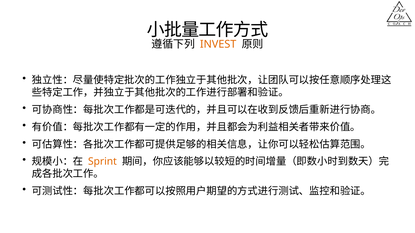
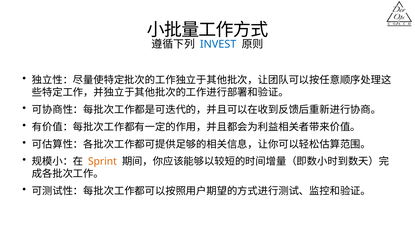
INVEST colour: orange -> blue (218, 44)
